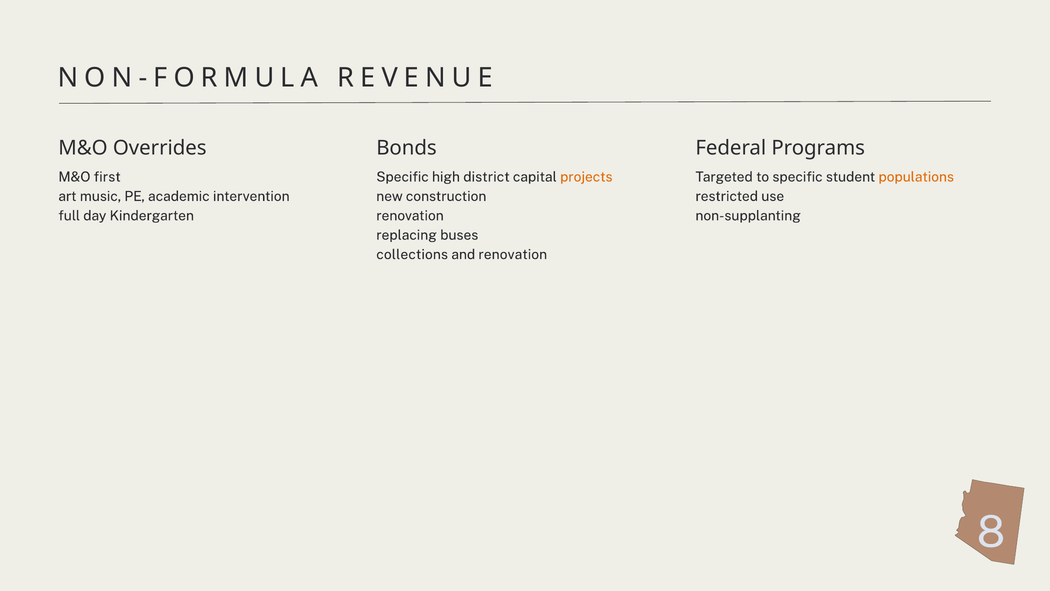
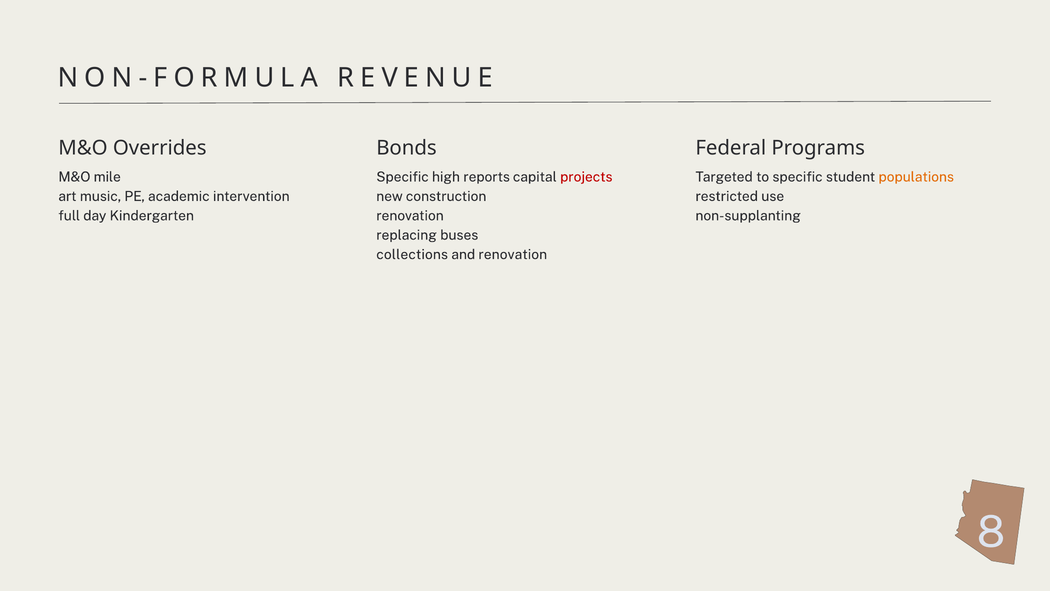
first: first -> mile (107, 177)
district: district -> reports (487, 177)
projects colour: orange -> red (586, 177)
